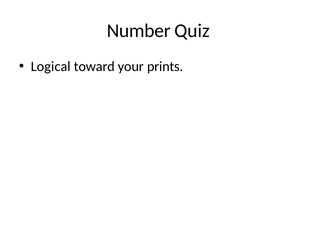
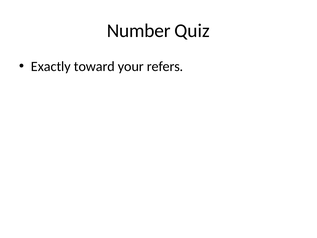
Logical: Logical -> Exactly (51, 67)
prints: prints -> refers (165, 67)
